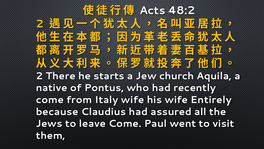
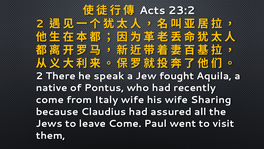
48:2: 48:2 -> 23:2 (182, 10)
starts: starts -> speak (109, 76)
church: church -> fought (177, 76)
Entirely: Entirely -> Sharing (211, 99)
